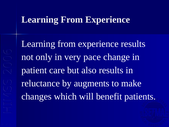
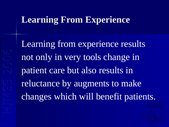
pace: pace -> tools (92, 57)
